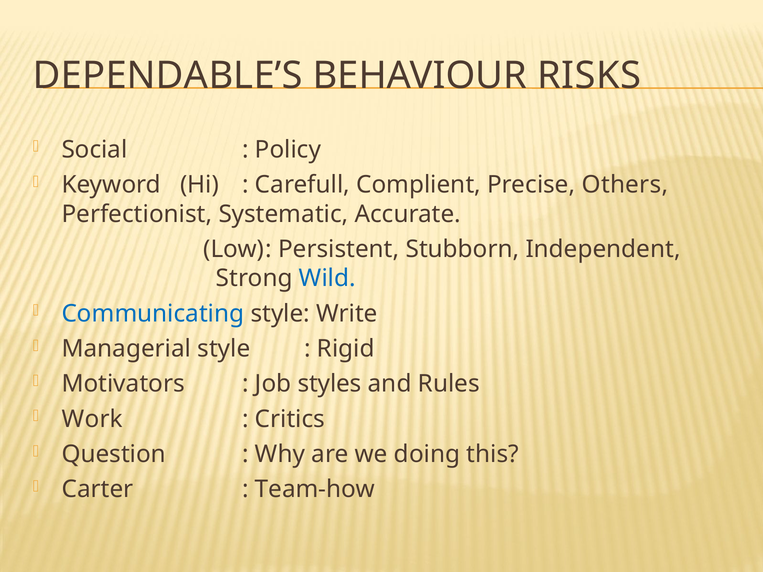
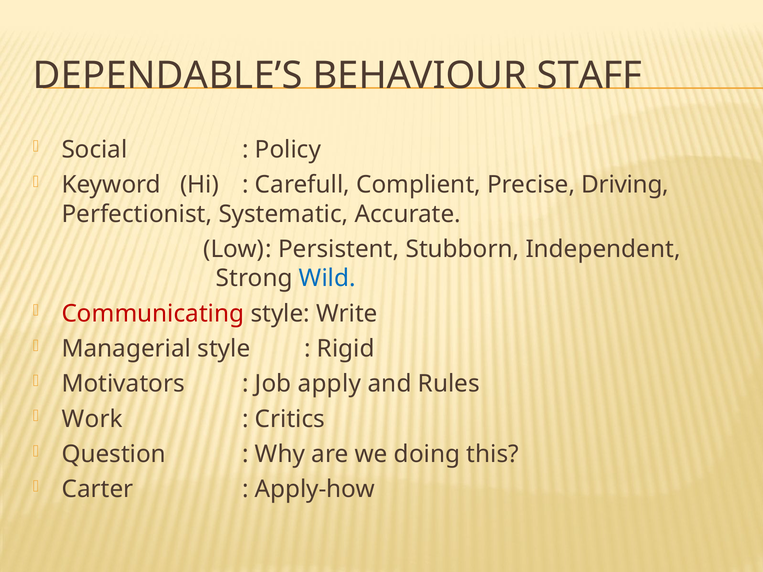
RISKS: RISKS -> STAFF (589, 76)
Others: Others -> Driving (625, 185)
Communicating colour: blue -> red (153, 314)
styles: styles -> apply (329, 384)
Team-how: Team-how -> Apply-how (315, 490)
